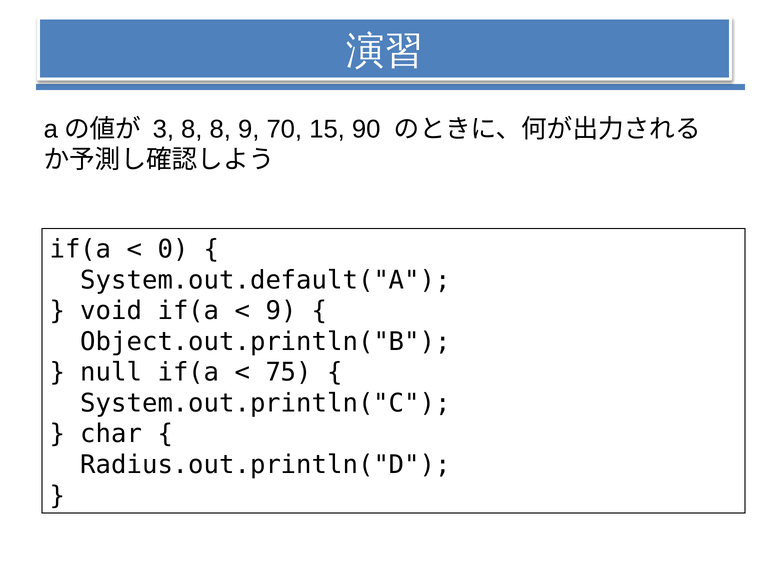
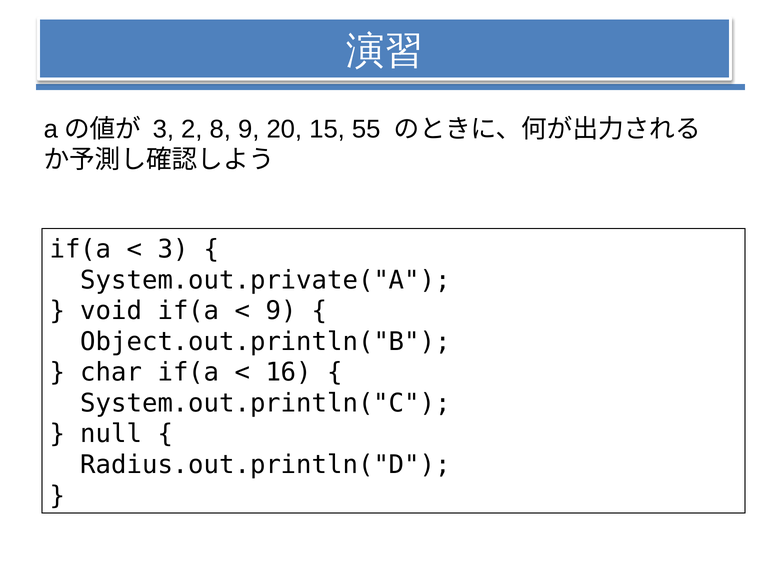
3 8: 8 -> 2 (192, 129)
70: 70 -> 20 (284, 129)
90: 90 -> 55 (366, 129)
0: 0 -> 3 (173, 249)
System.out.default("A: System.out.default("A -> System.out.private("A (266, 280)
null: null -> char (111, 372)
75: 75 -> 16 (289, 372)
char: char -> null (111, 434)
